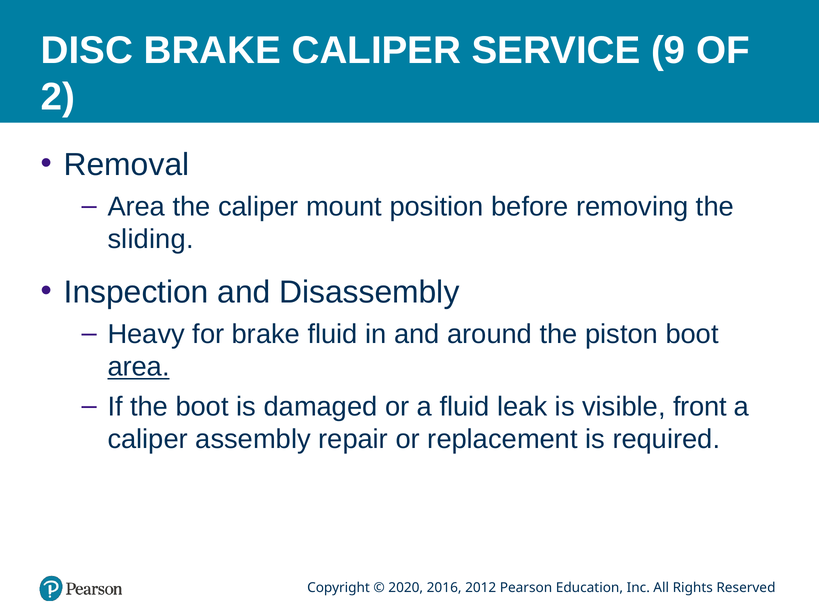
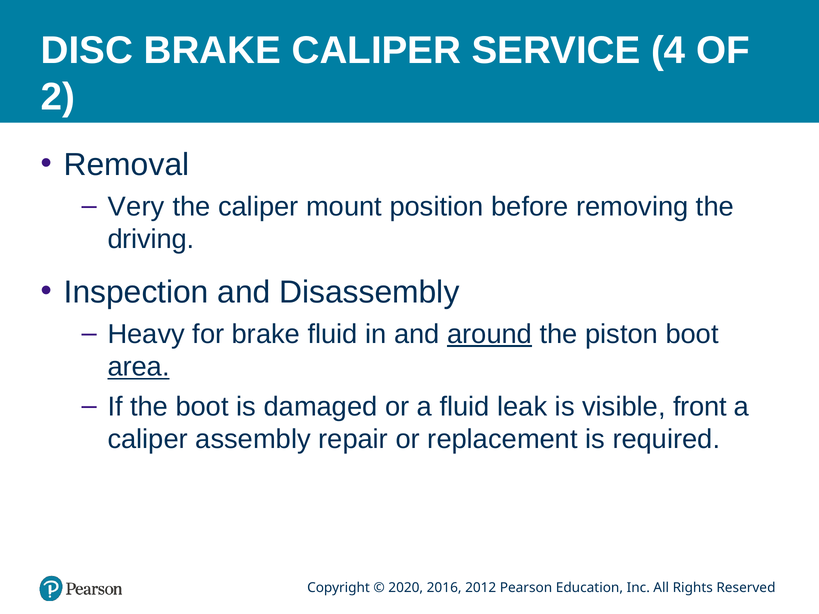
9: 9 -> 4 (668, 51)
Area: Area -> Very (136, 207)
sliding: sliding -> driving (151, 239)
around underline: none -> present (490, 334)
